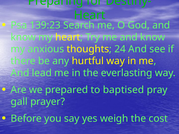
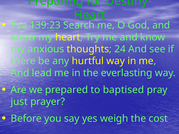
gall: gall -> just (19, 102)
